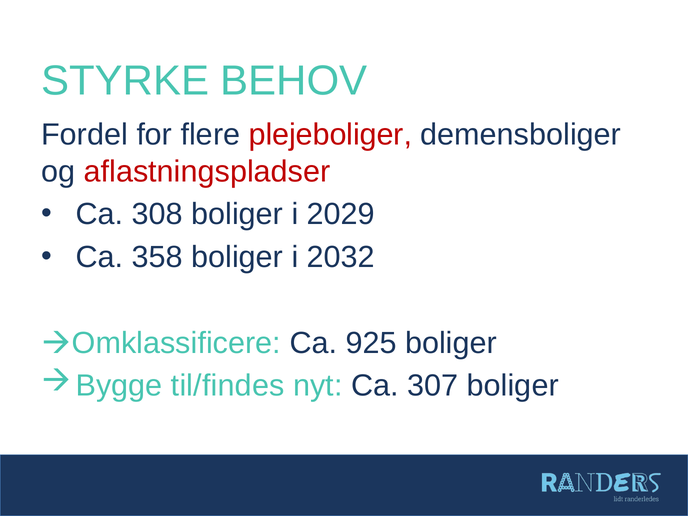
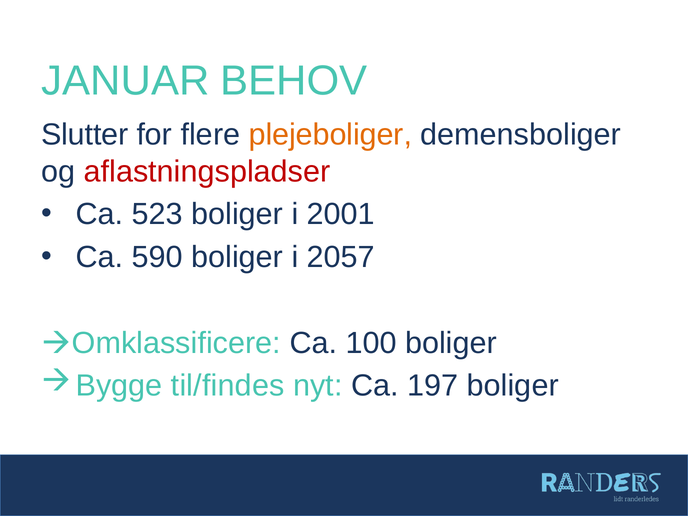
STYRKE: STYRKE -> JANUAR (125, 81)
Fordel: Fordel -> Slutter (85, 135)
plejeboliger colour: red -> orange (330, 135)
308: 308 -> 523 (157, 214)
2029: 2029 -> 2001 (341, 214)
358: 358 -> 590 (157, 257)
2032: 2032 -> 2057 (341, 257)
925: 925 -> 100 (371, 343)
307: 307 -> 197 (433, 386)
